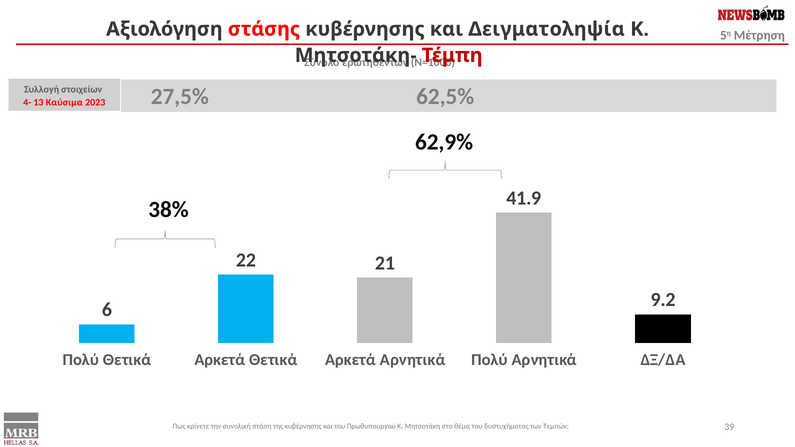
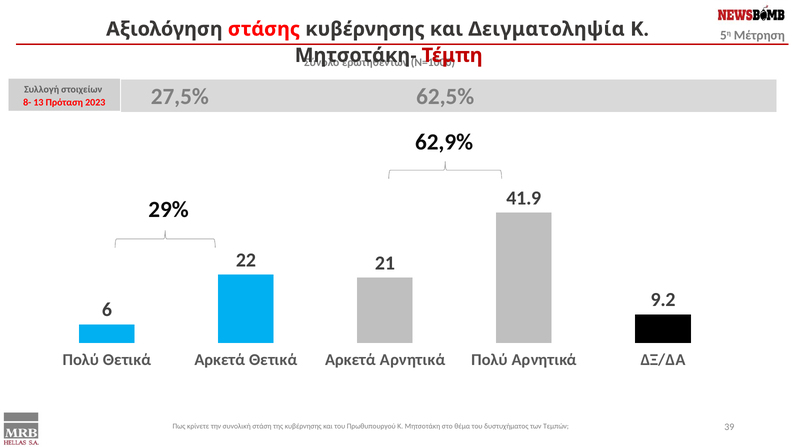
4-: 4- -> 8- (27, 103)
Καύσιμα: Καύσιμα -> Πρόταση (64, 103)
38%: 38% -> 29% (169, 210)
